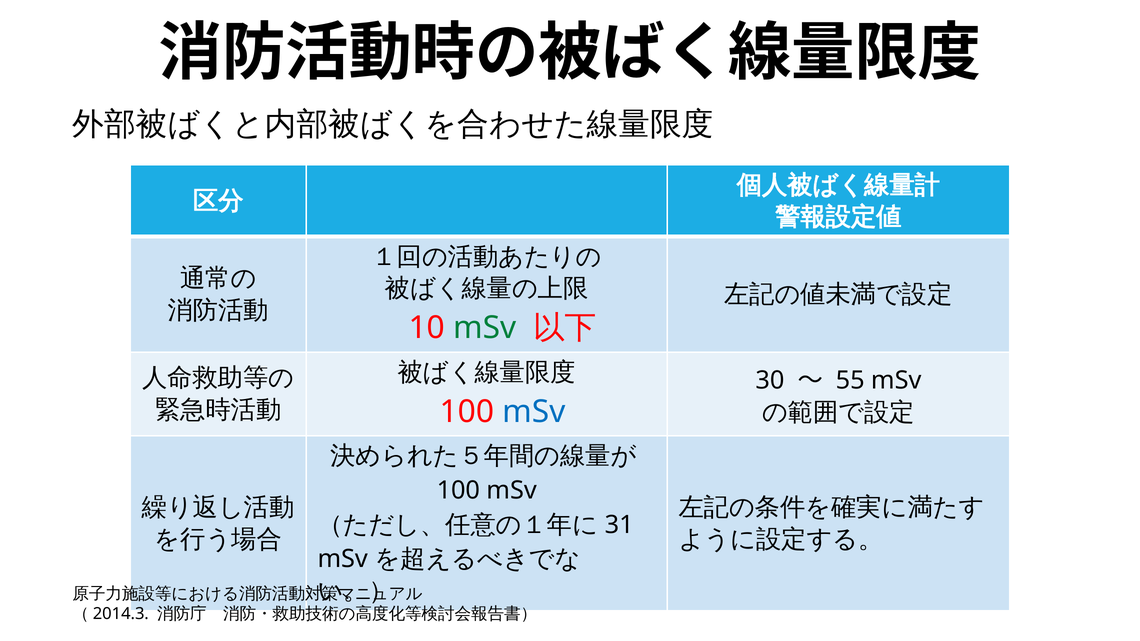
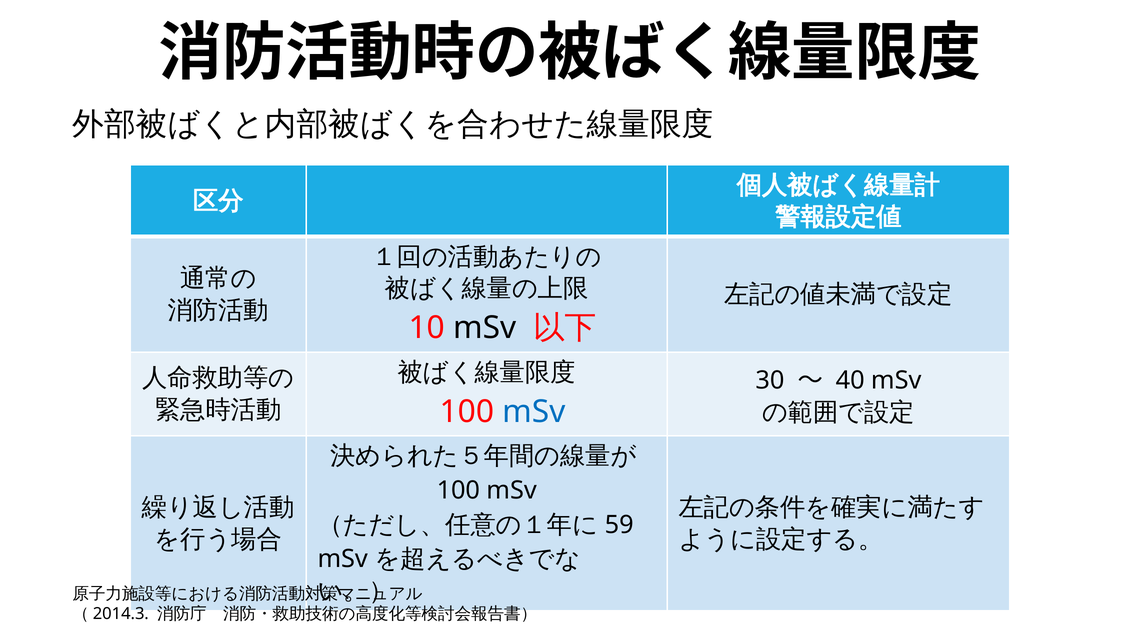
mSv colour: green -> black (485, 328)
55: 55 -> 40 (850, 381)
31: 31 -> 59 (619, 525)
